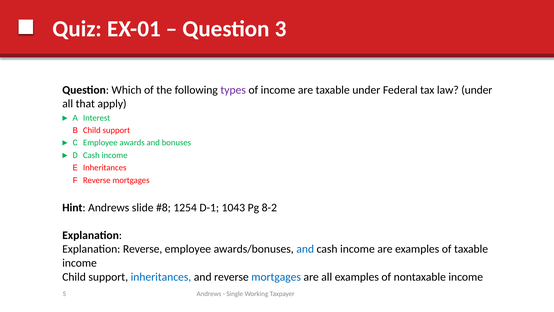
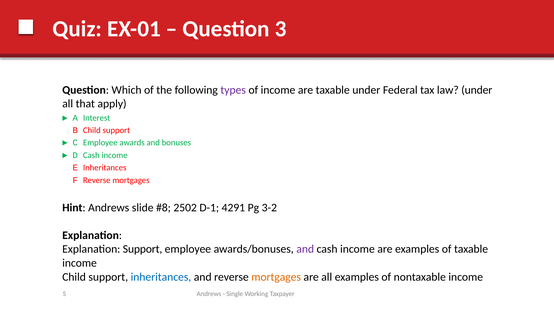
1254: 1254 -> 2502 (185, 207)
1043: 1043 -> 4291 (233, 207)
8-2: 8-2 -> 3-2 (269, 207)
Explanation Reverse: Reverse -> Support (143, 249)
and colour: blue -> purple (305, 249)
mortgages colour: blue -> orange (276, 277)
